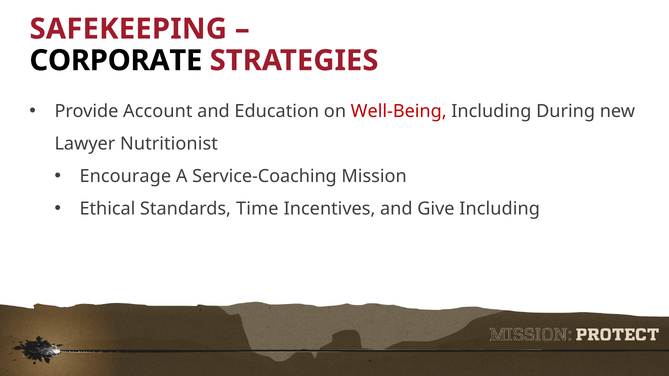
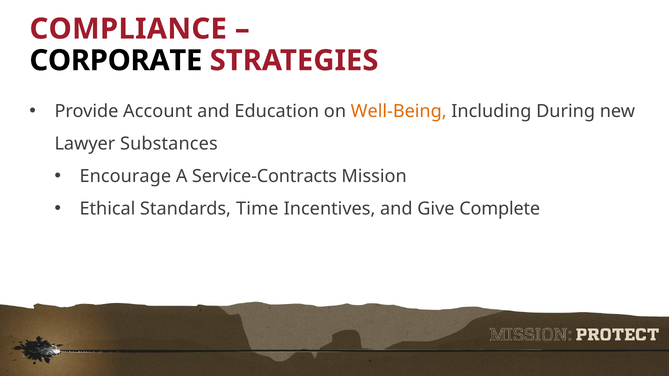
SAFEKEEPING: SAFEKEEPING -> COMPLIANCE (128, 29)
Well-Being colour: red -> orange (399, 111)
Nutritionist: Nutritionist -> Substances (169, 144)
Service-Coaching: Service-Coaching -> Service-Contracts (265, 177)
Give Including: Including -> Complete (500, 209)
